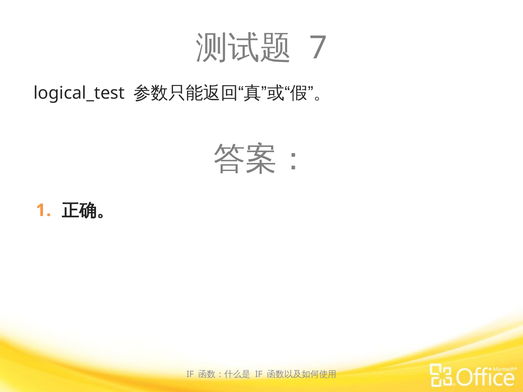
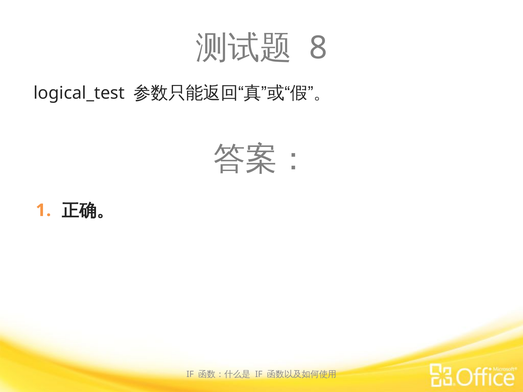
7: 7 -> 8 (318, 48)
